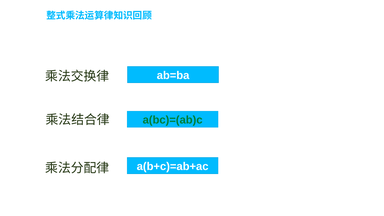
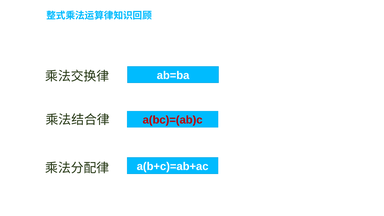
a(bc)=(ab)c colour: green -> red (173, 120)
